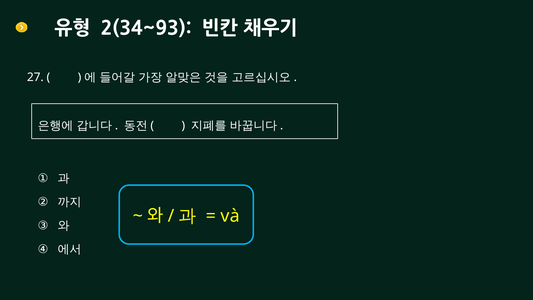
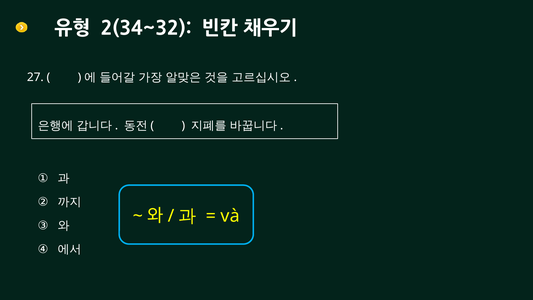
2(34~93: 2(34~93 -> 2(34~32 (146, 29)
